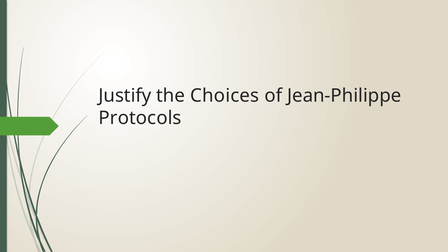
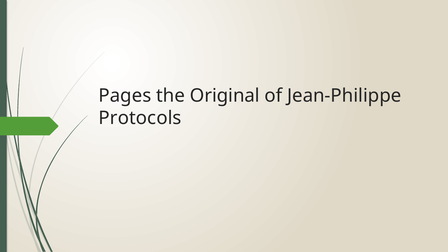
Justify: Justify -> Pages (125, 96)
Choices: Choices -> Original (225, 96)
